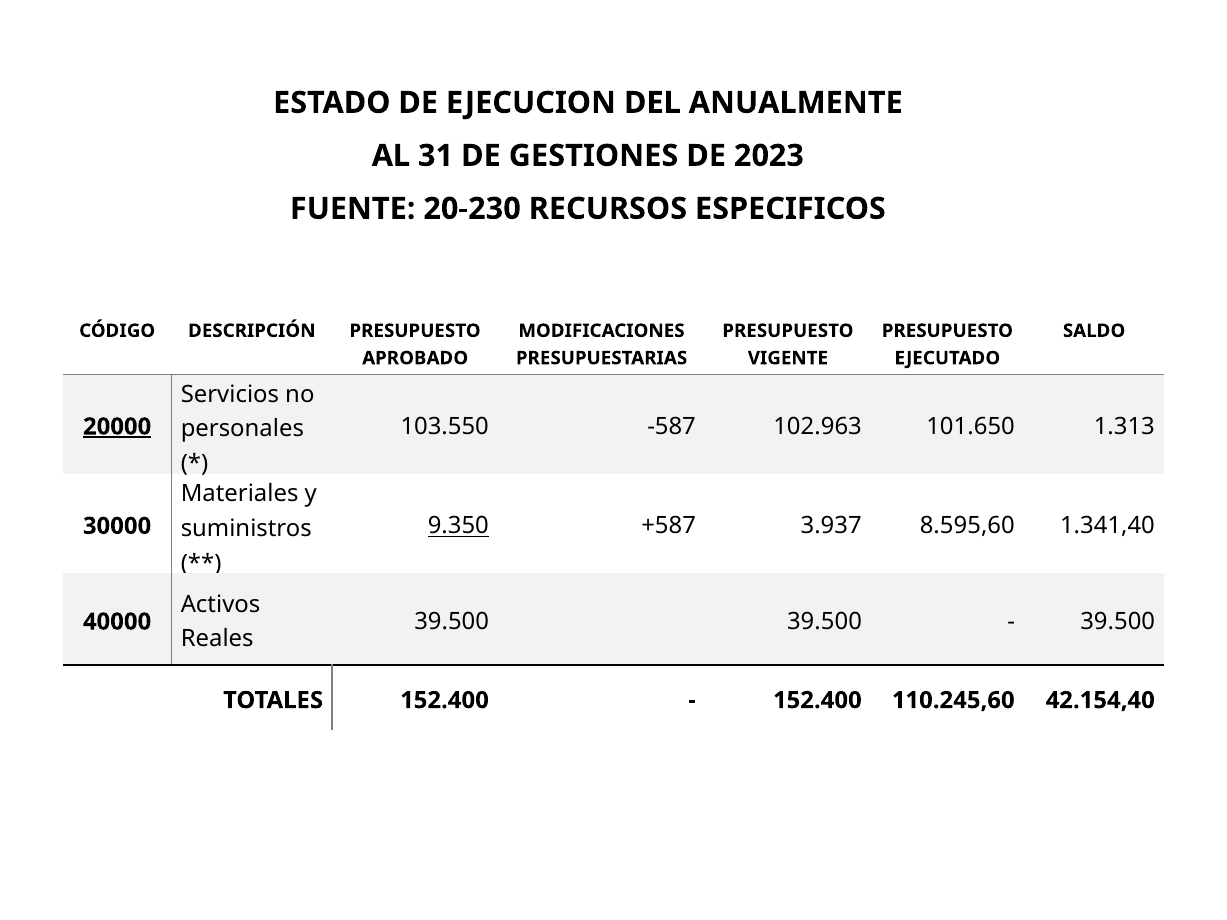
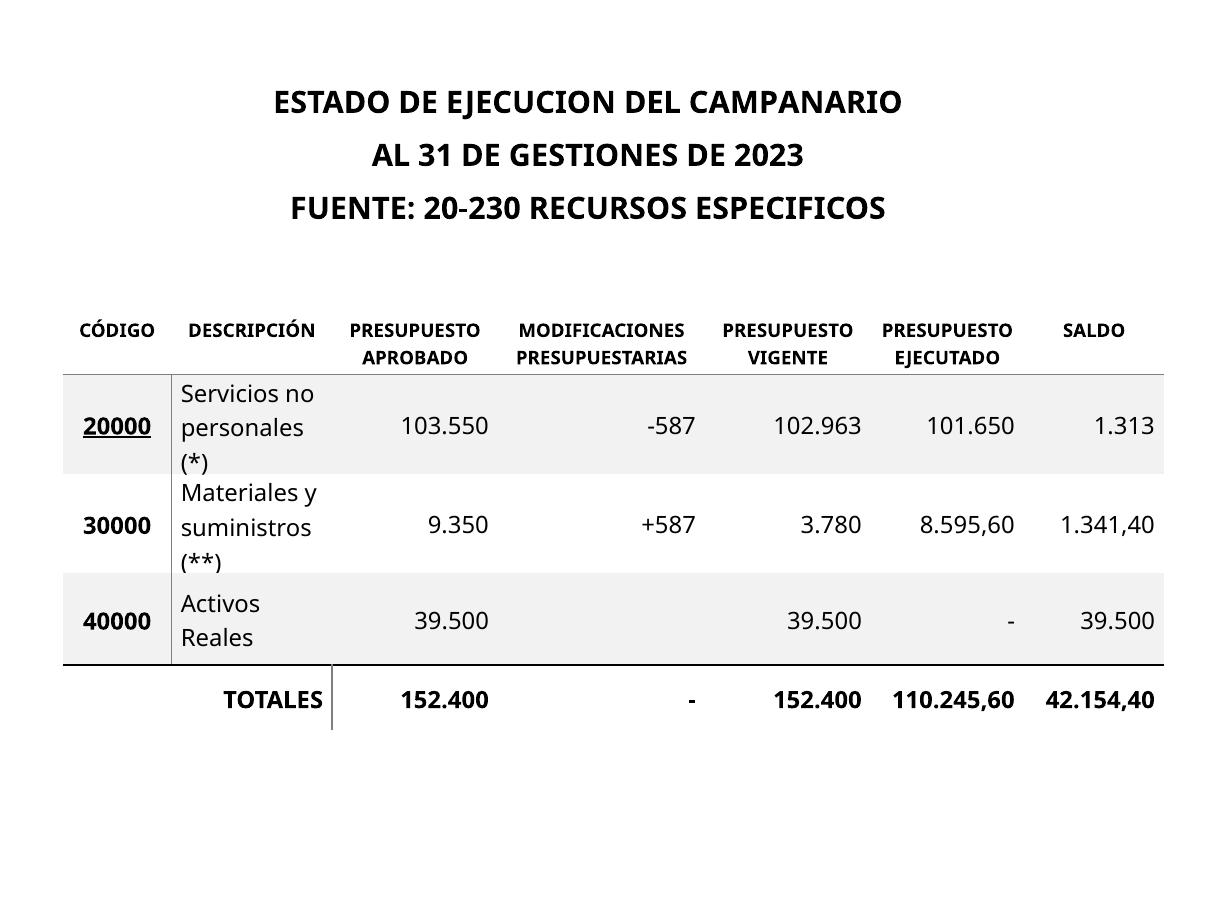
ANUALMENTE: ANUALMENTE -> CAMPANARIO (796, 103)
9.350 underline: present -> none (458, 526)
3.937: 3.937 -> 3.780 (831, 526)
